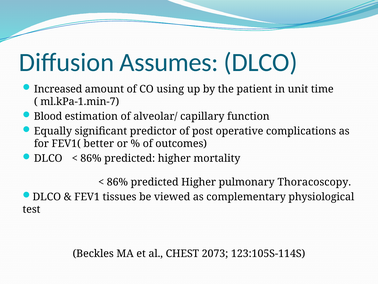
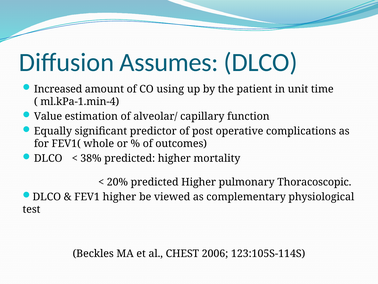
ml.kPa-1.min-7: ml.kPa-1.min-7 -> ml.kPa-1.min-4 (80, 102)
Blood: Blood -> Value (48, 116)
better: better -> whole (99, 144)
86%: 86% -> 38% (91, 158)
86%: 86% -> 20% (117, 182)
Thoracoscopy: Thoracoscopy -> Thoracoscopic (314, 182)
FEV1 tissues: tissues -> higher (119, 196)
2073: 2073 -> 2006 (215, 253)
